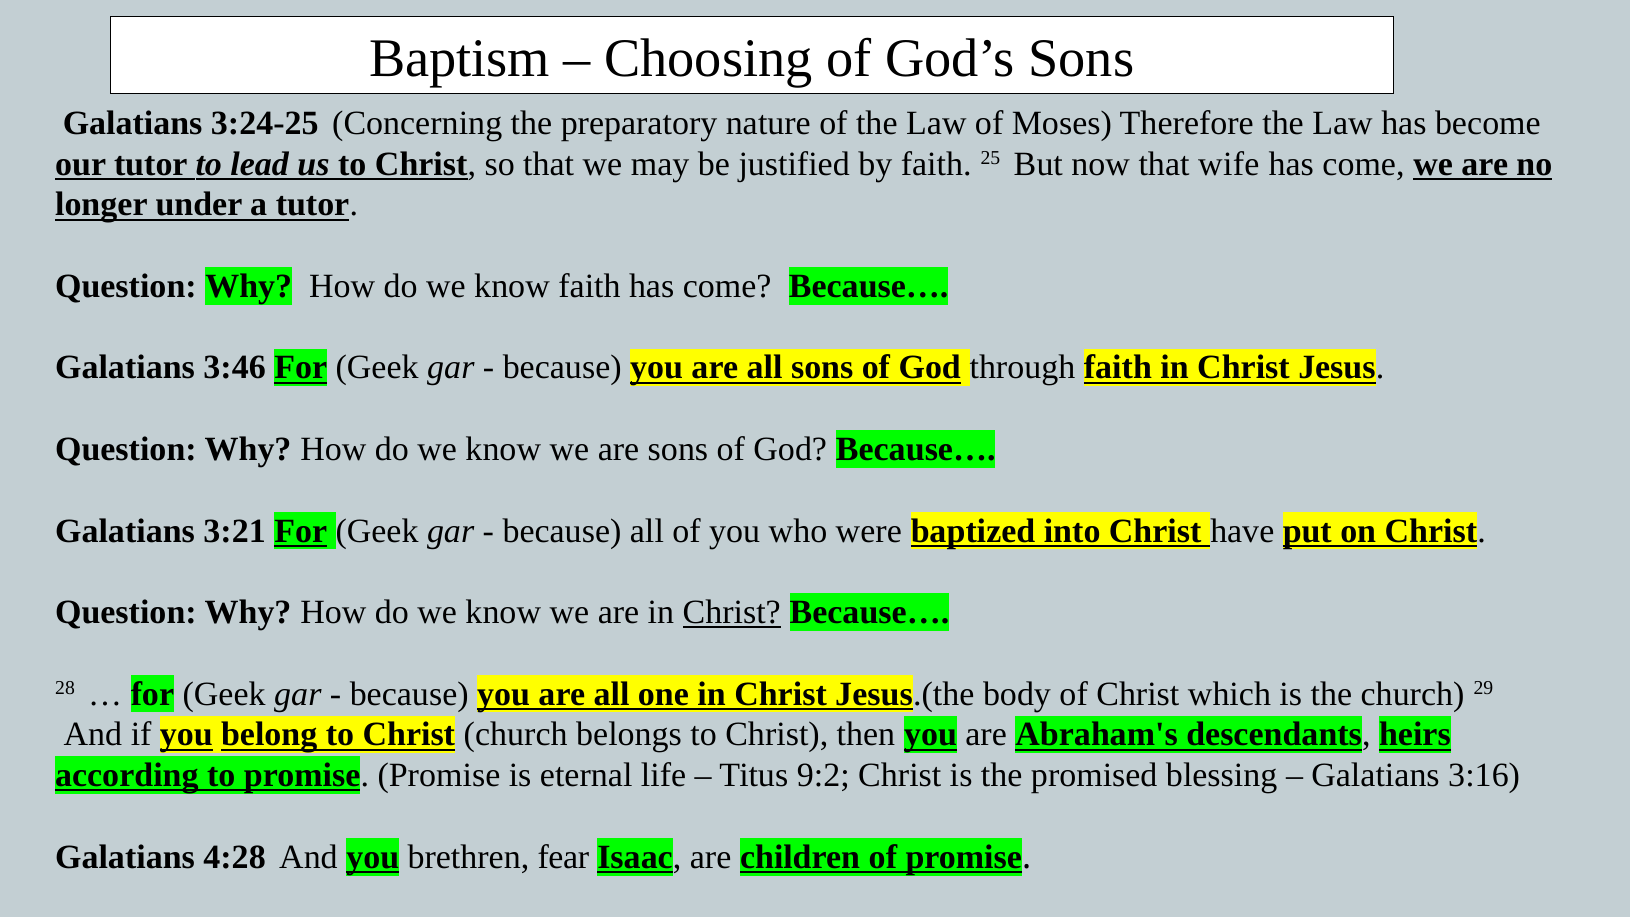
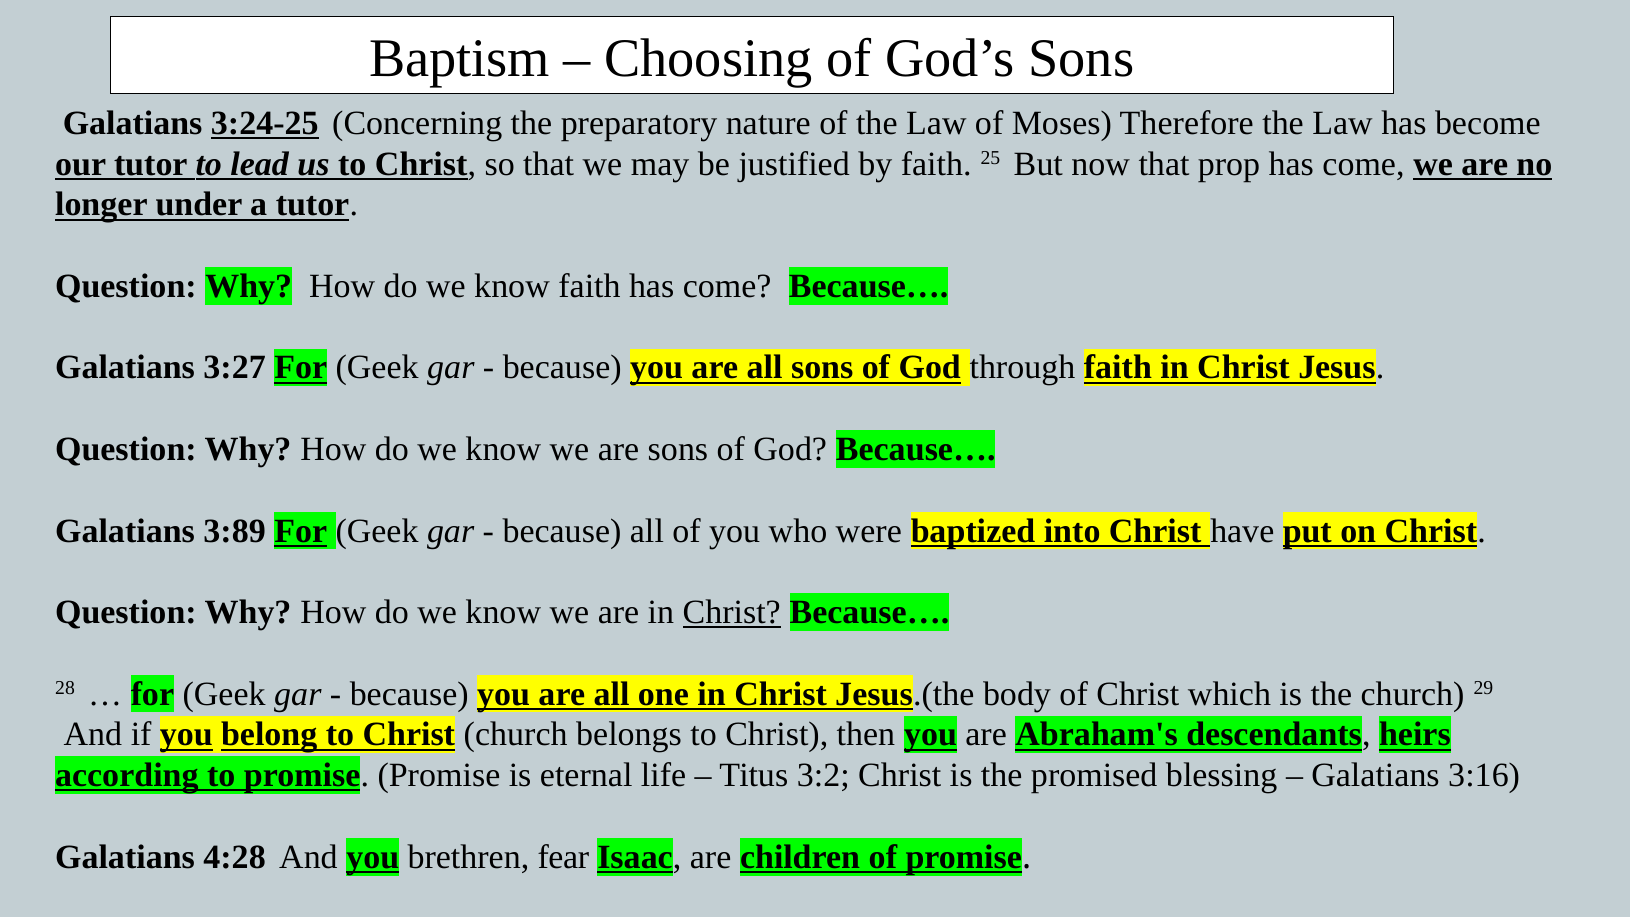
3:24-25 underline: none -> present (265, 123)
wife: wife -> prop (1229, 164)
3:46: 3:46 -> 3:27 (235, 368)
3:21: 3:21 -> 3:89 (235, 531)
9:2: 9:2 -> 3:2 (823, 775)
